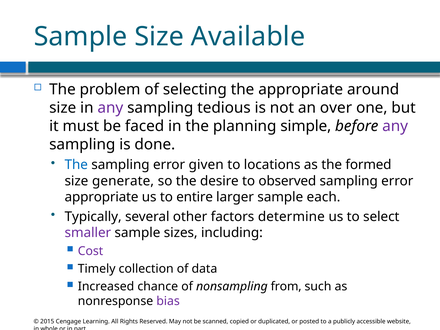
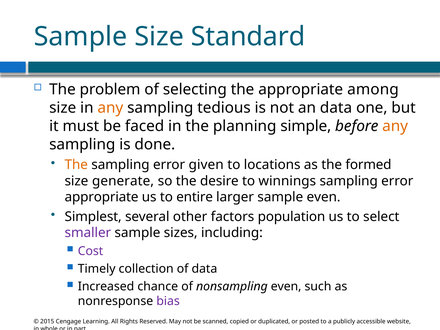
Available: Available -> Standard (248, 37)
around: around -> among (373, 89)
any colour: purple -> orange (110, 108)
an over: over -> data (336, 108)
any colour: purple -> orange (395, 126)
The colour: blue -> orange (76, 165)
observed: observed -> winnings (287, 181)
sample each: each -> even (324, 197)
Typically: Typically -> Simplest (93, 217)
determine: determine -> population (291, 217)
nonsampling from: from -> even (286, 287)
